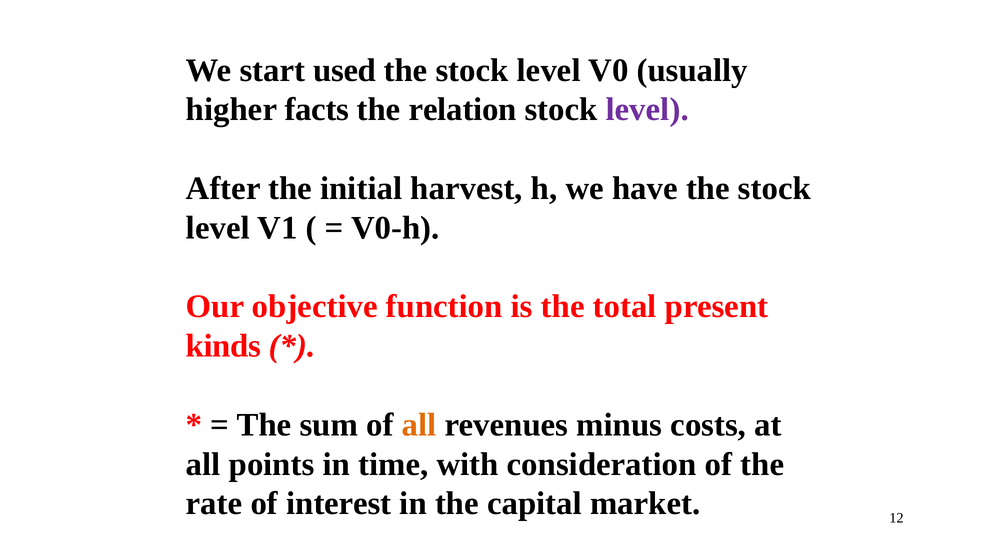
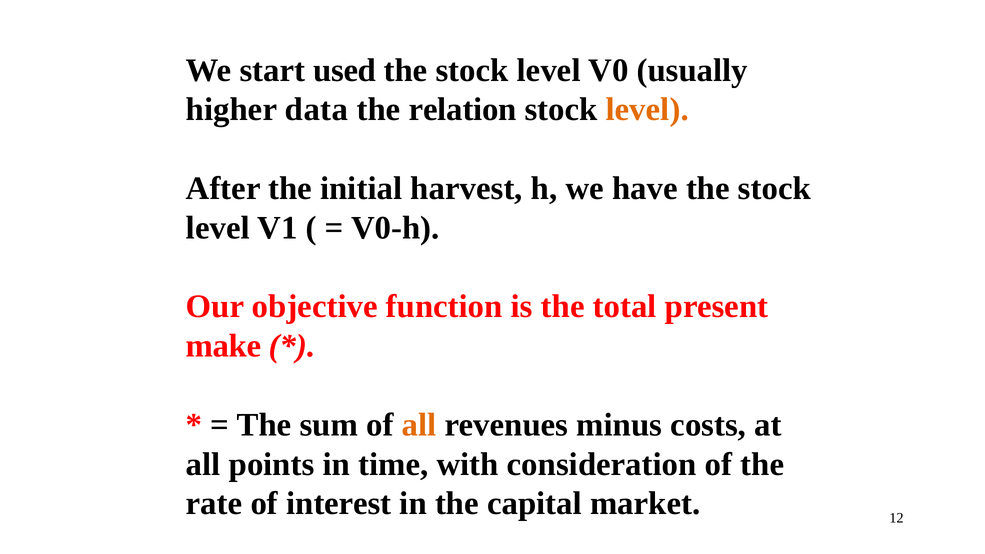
facts: facts -> data (316, 110)
level colour: purple -> orange (647, 110)
kinds: kinds -> make (223, 346)
